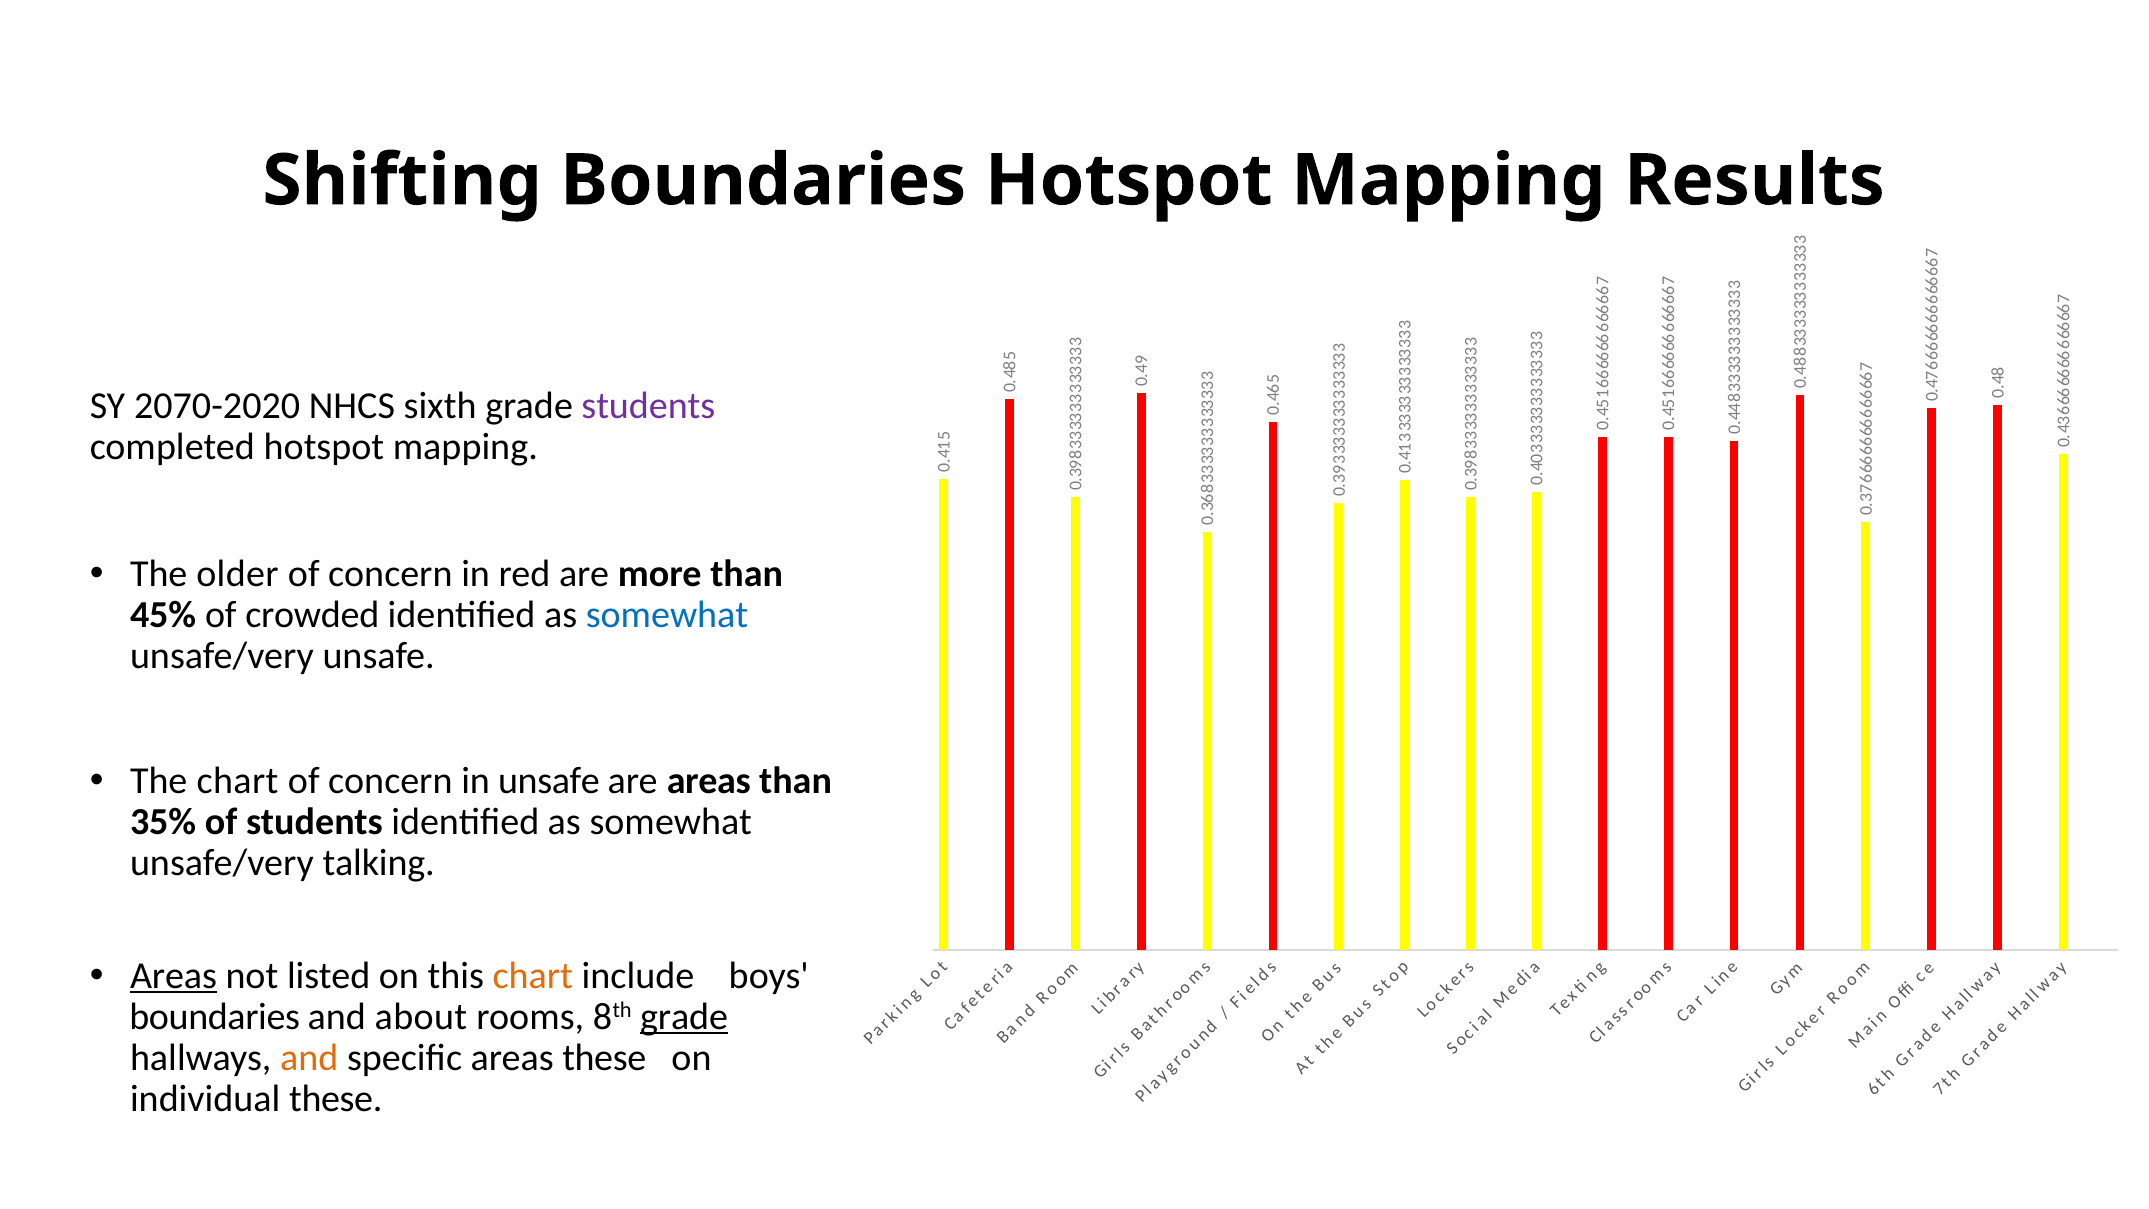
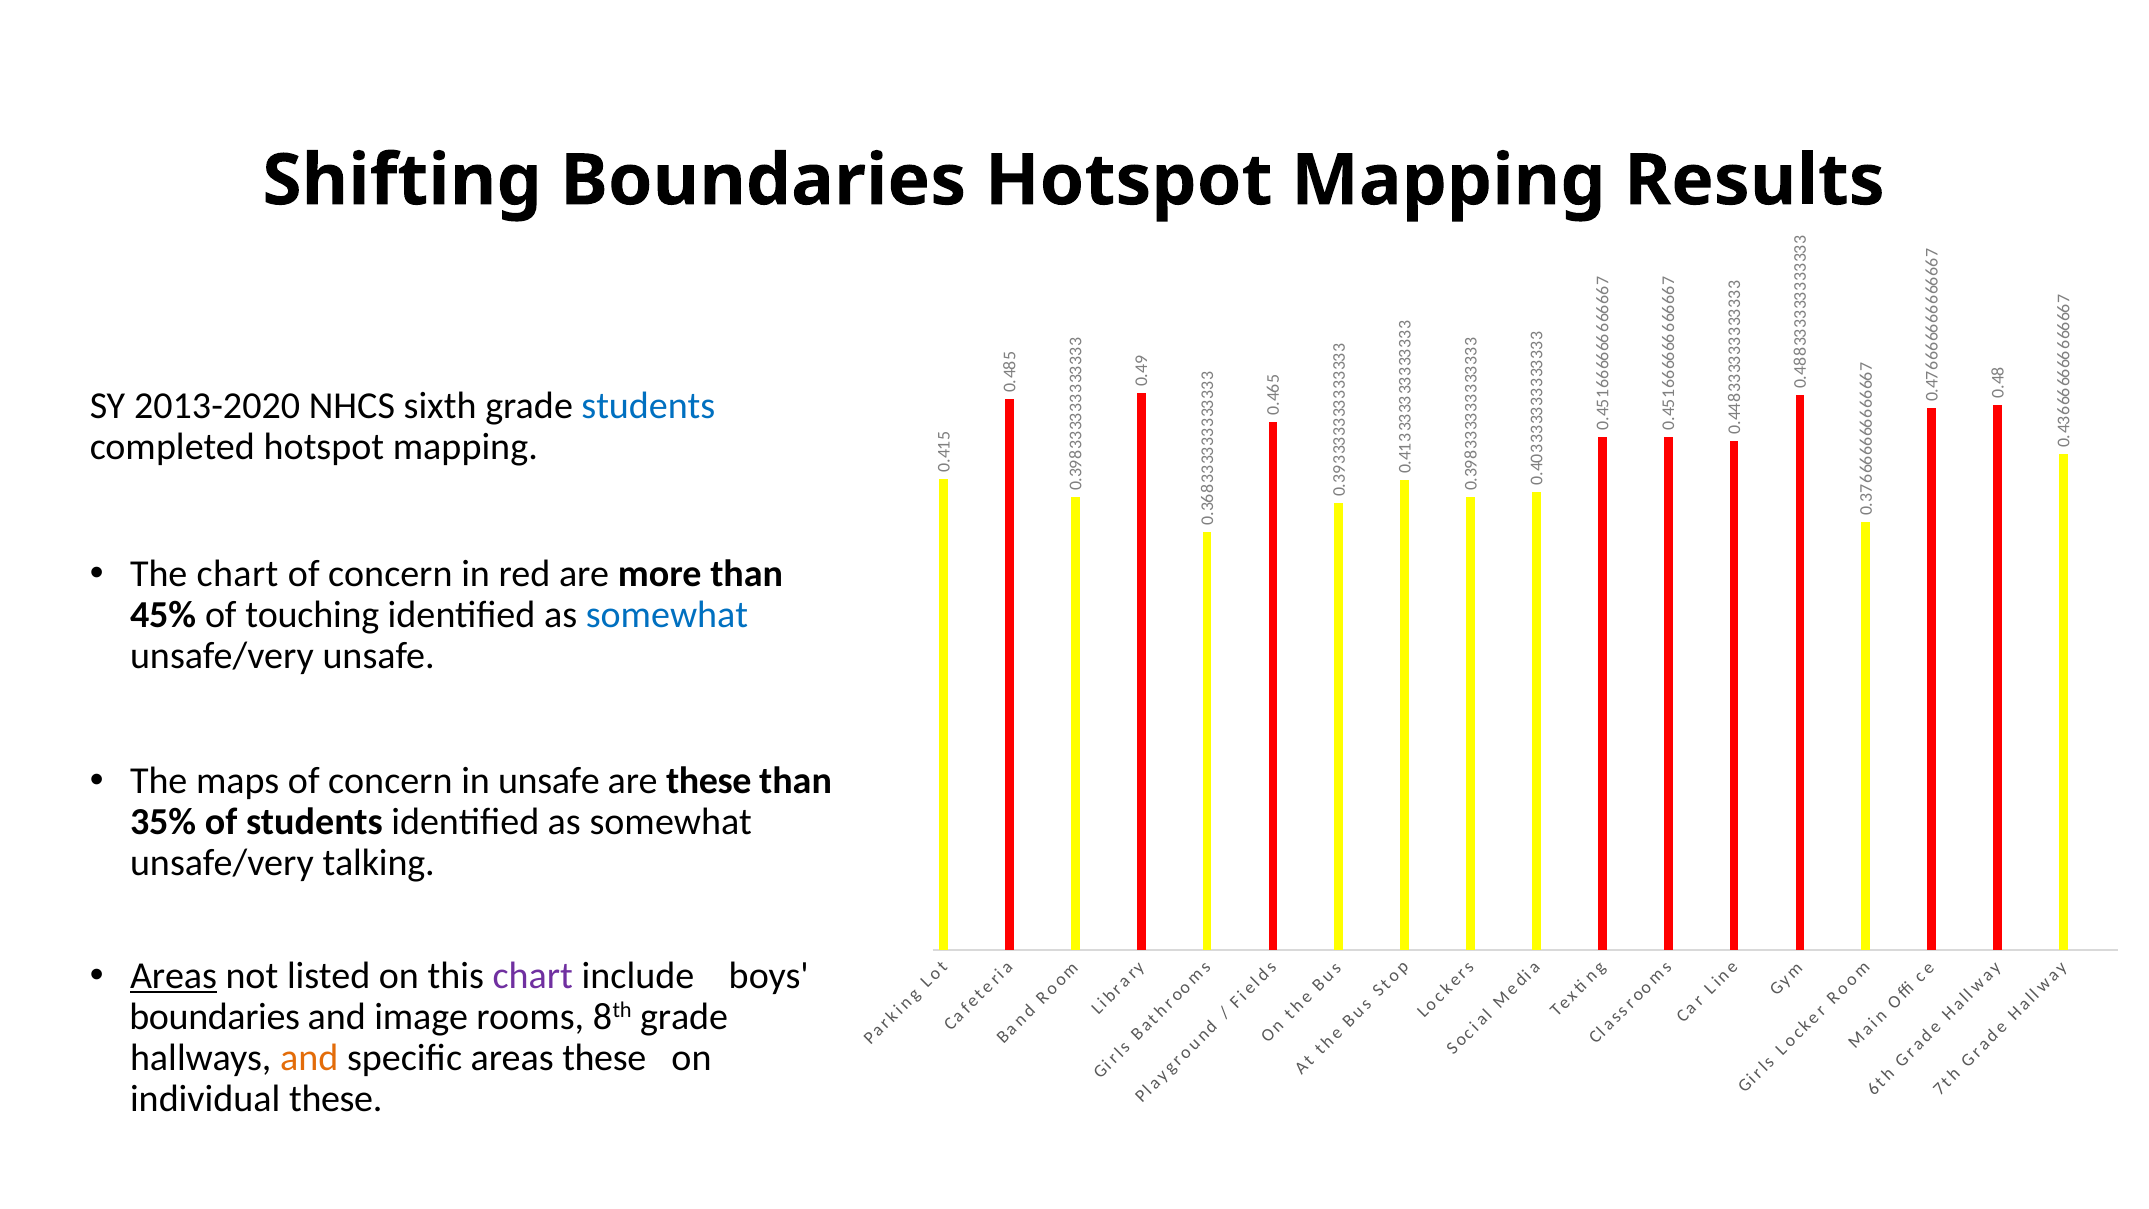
2070-2020: 2070-2020 -> 2013-2020 (217, 406)
students colour: purple -> blue (648, 406)
The older: older -> chart (237, 574)
crowded: crowded -> touching (312, 615)
The chart: chart -> maps (238, 781)
are areas: areas -> these (709, 781)
chart colour: orange -> purple (533, 976)
about: about -> image (421, 1017)
grade underline: present -> none (684, 1017)
